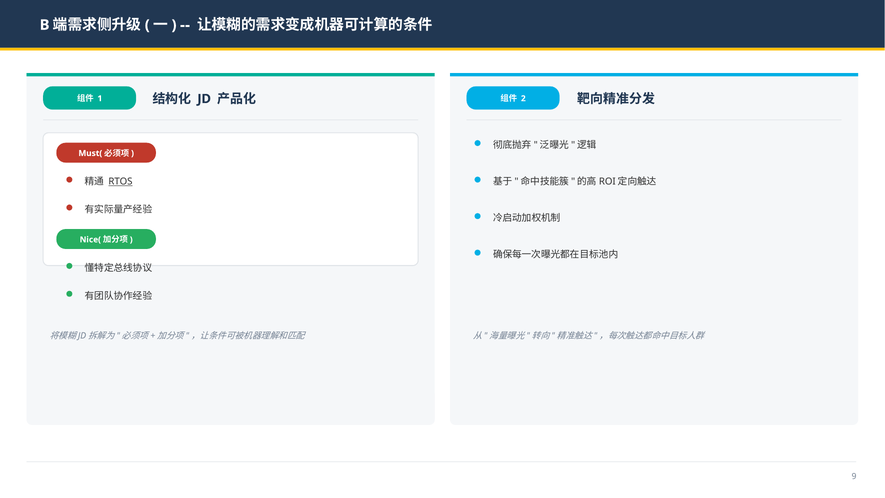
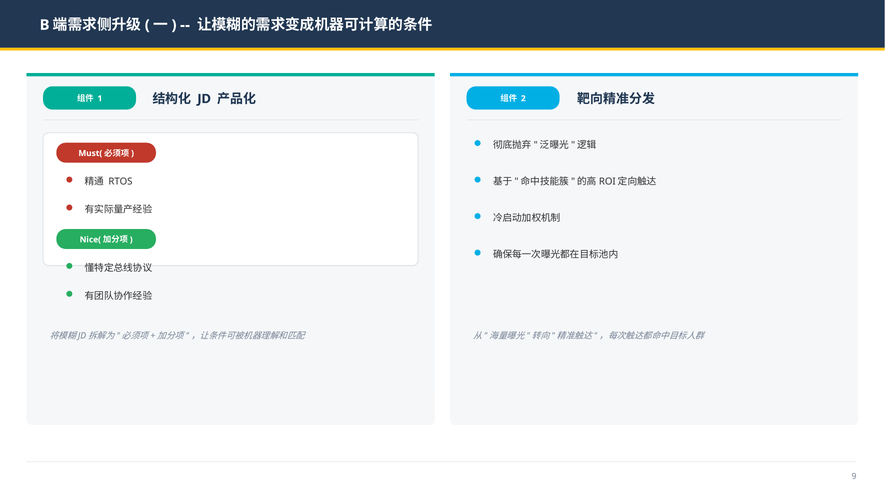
RTOS underline: present -> none (120, 182)
